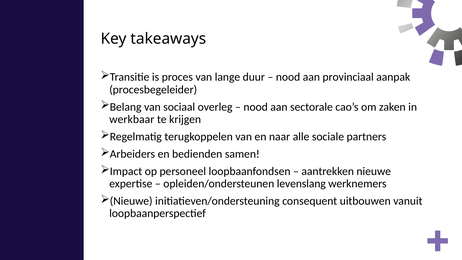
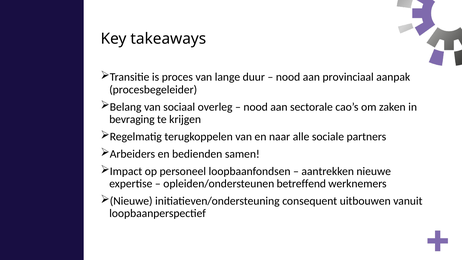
werkbaar: werkbaar -> bevraging (132, 119)
levenslang: levenslang -> betreffend (301, 184)
